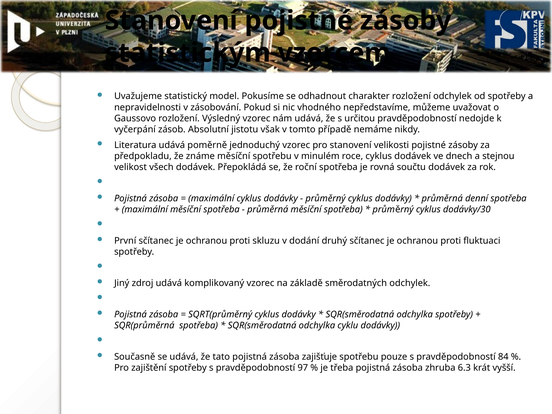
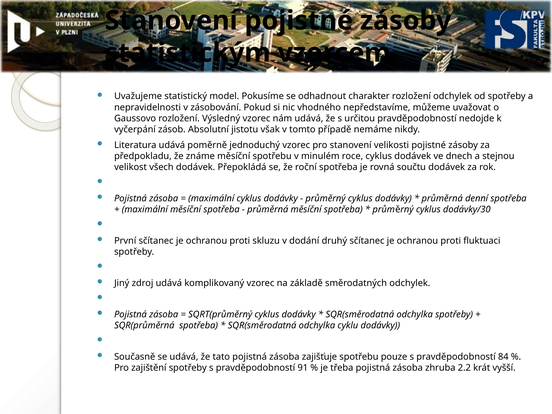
97: 97 -> 91 (303, 368)
6.3: 6.3 -> 2.2 (464, 368)
